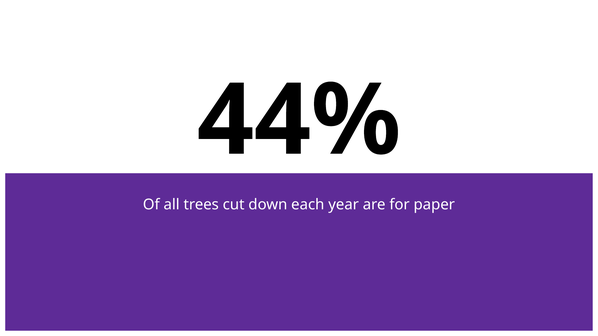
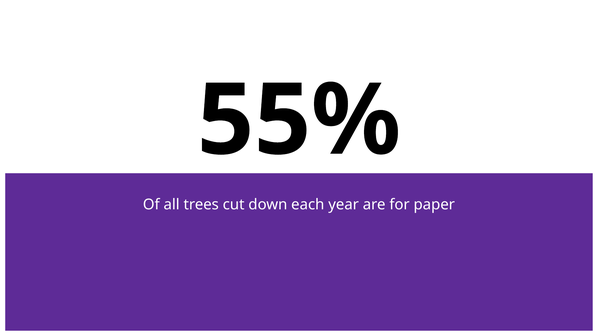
44%: 44% -> 55% (299, 121)
